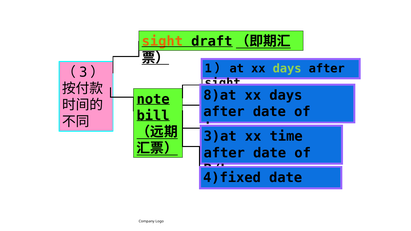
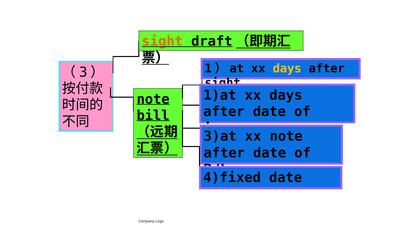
days colour: light green -> yellow (287, 69)
8)at: 8)at -> 1)at (220, 95)
xx time: time -> note (286, 137)
